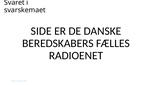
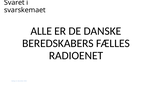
SIDE: SIDE -> ALLE (41, 31)
